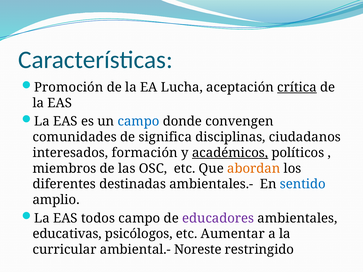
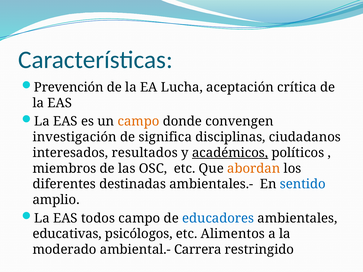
Promoción: Promoción -> Prevención (69, 87)
crítica underline: present -> none (297, 87)
campo colour: blue -> orange (138, 121)
comunidades: comunidades -> investigación (75, 137)
formación: formación -> resultados (145, 153)
educadores colour: purple -> blue (218, 218)
Aumentar: Aumentar -> Alimentos (233, 234)
curricular: curricular -> moderado (65, 250)
Noreste: Noreste -> Carrera (198, 250)
